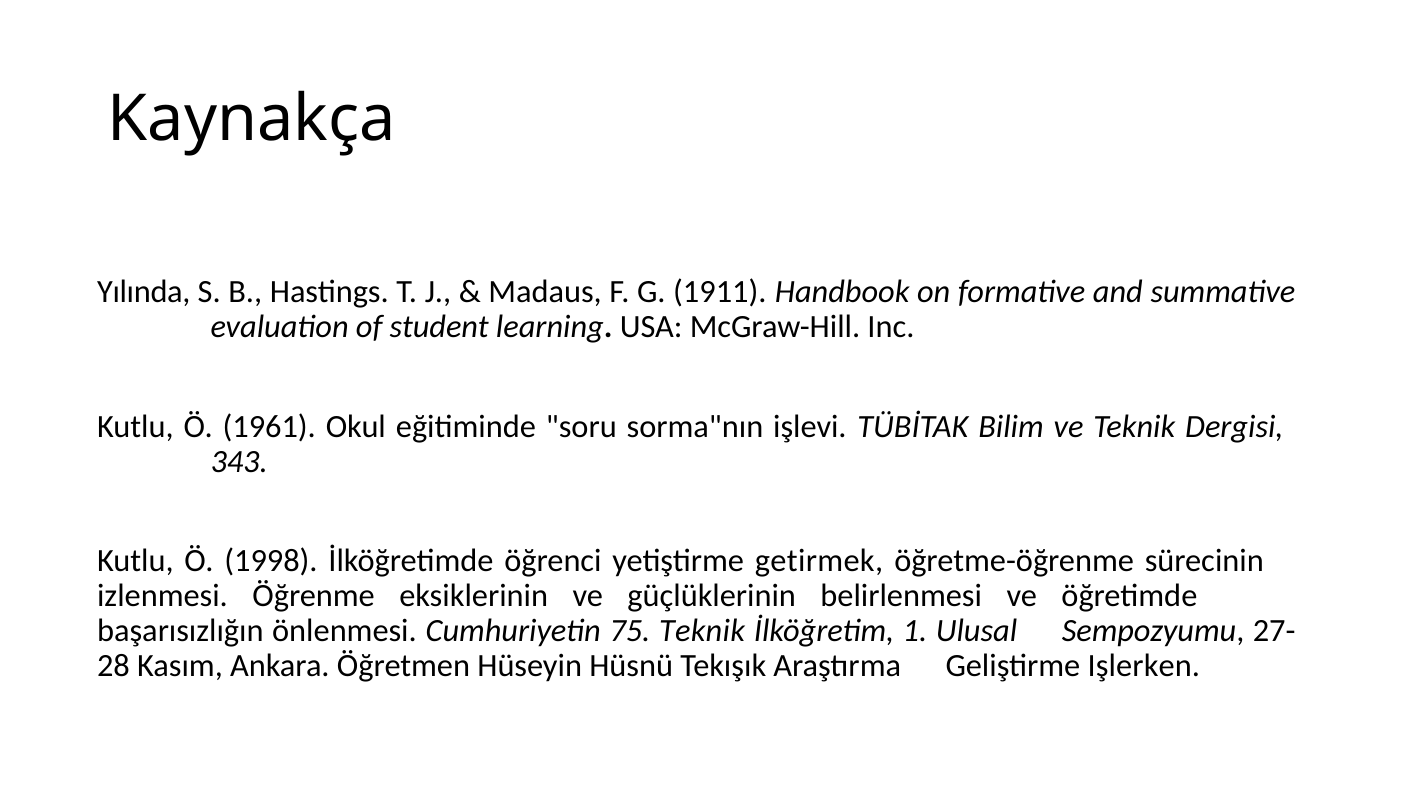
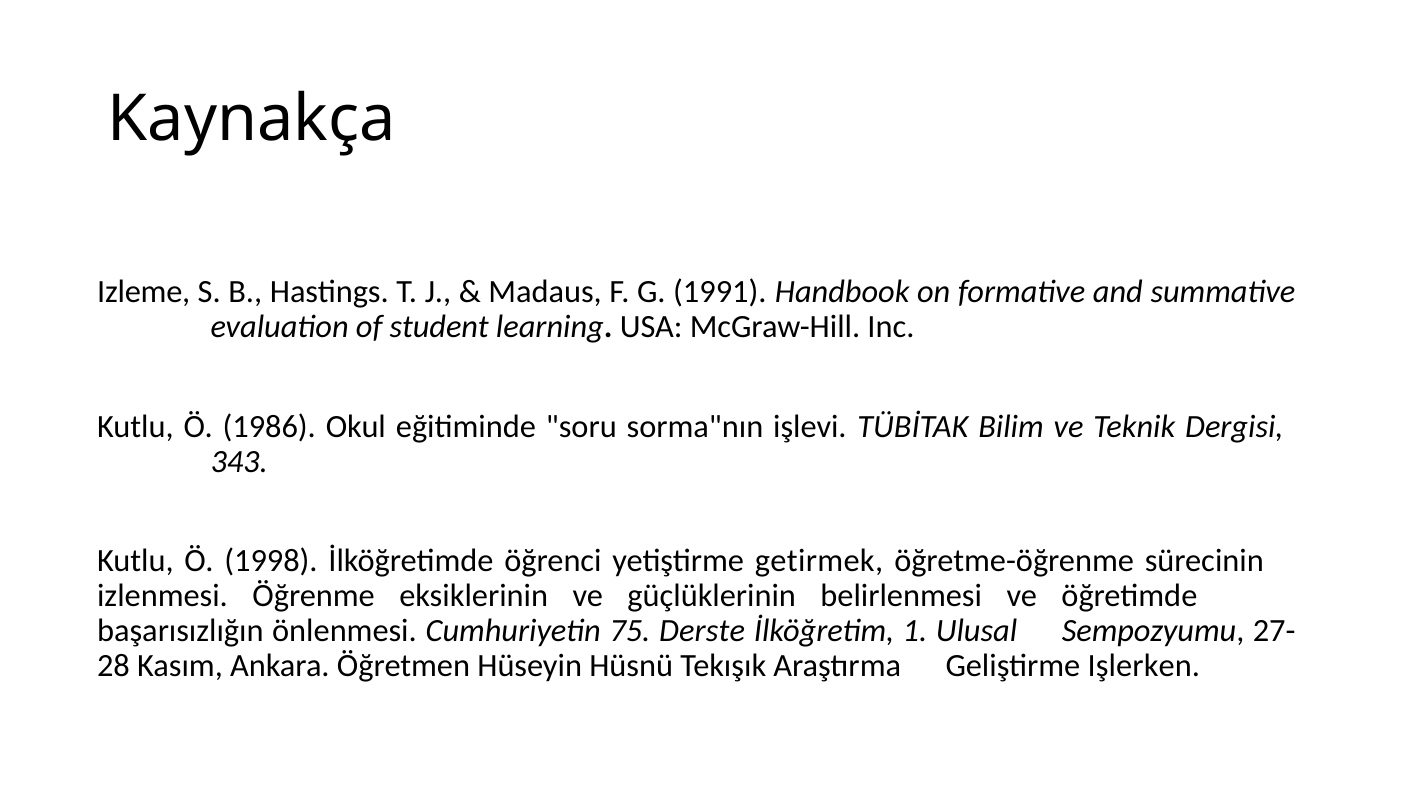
Yılında: Yılında -> Izleme (144, 292)
1911: 1911 -> 1991 (720, 292)
1961: 1961 -> 1986 (269, 427)
75 Teknik: Teknik -> Derste (702, 631)
